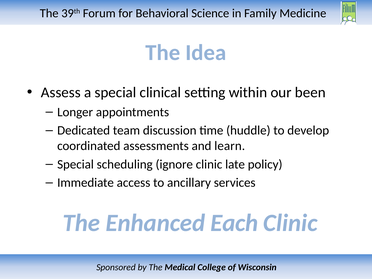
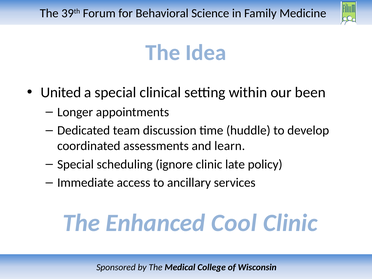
Assess: Assess -> United (61, 92)
Each: Each -> Cool (234, 223)
